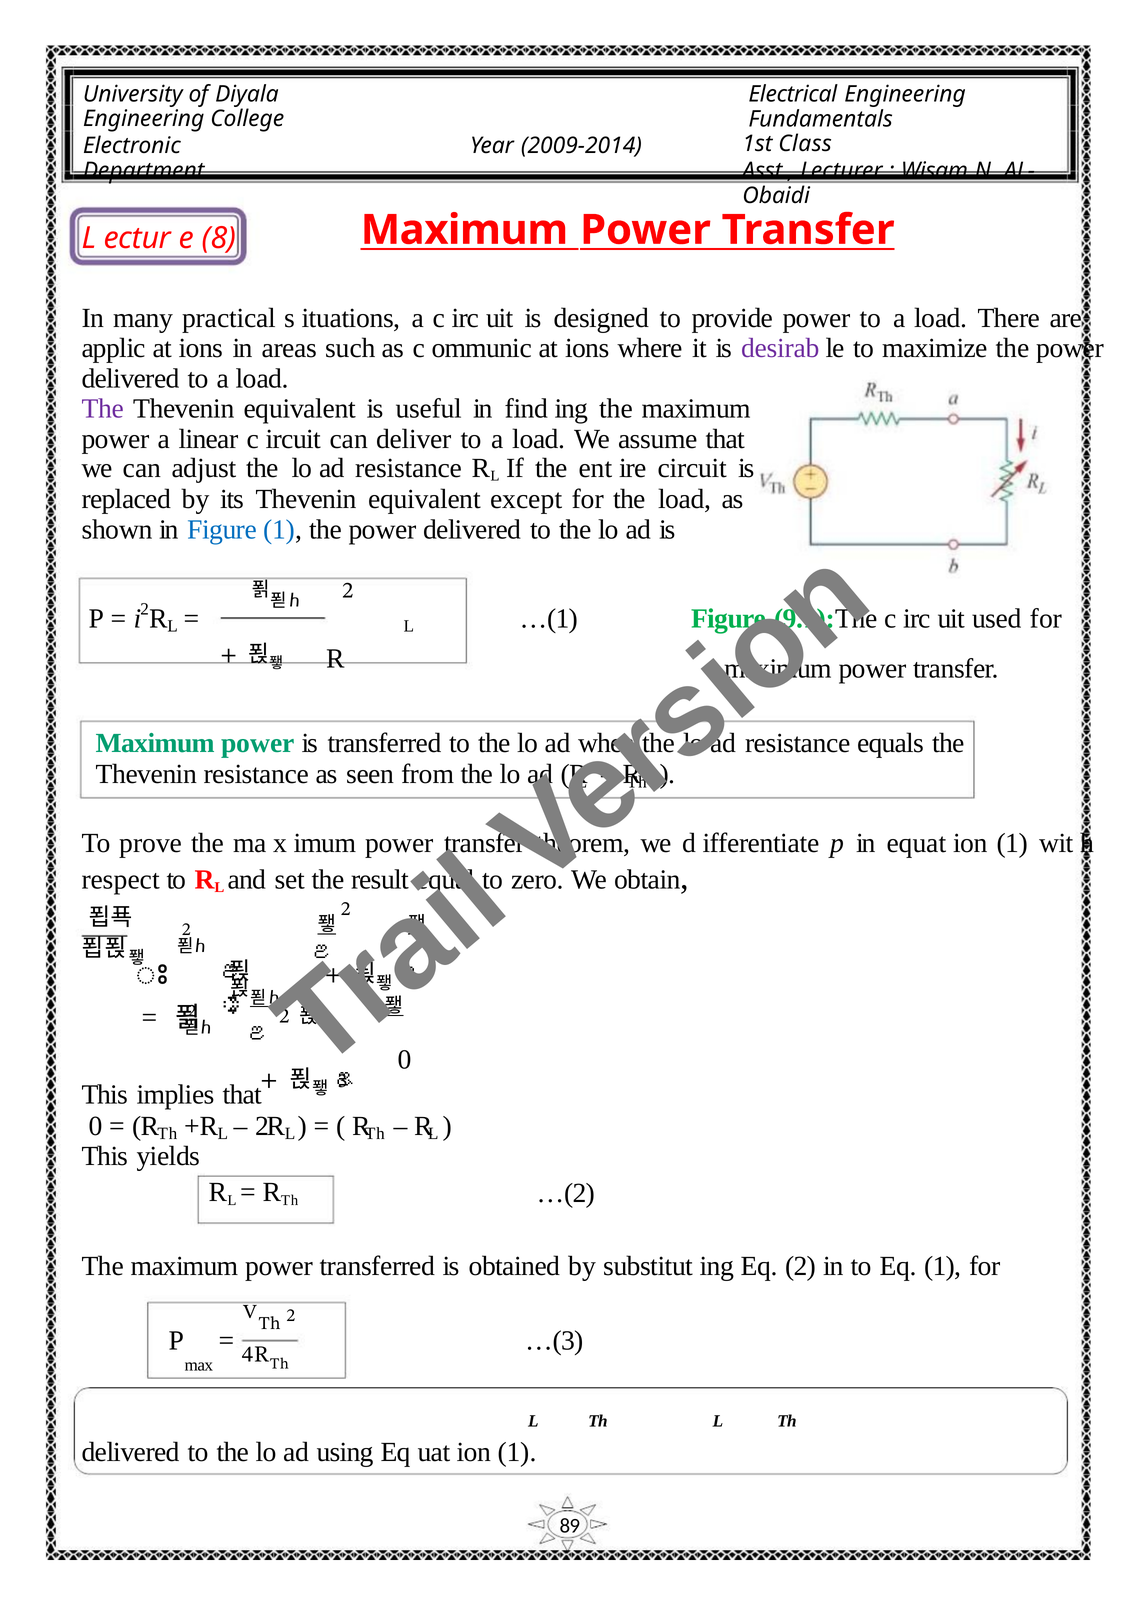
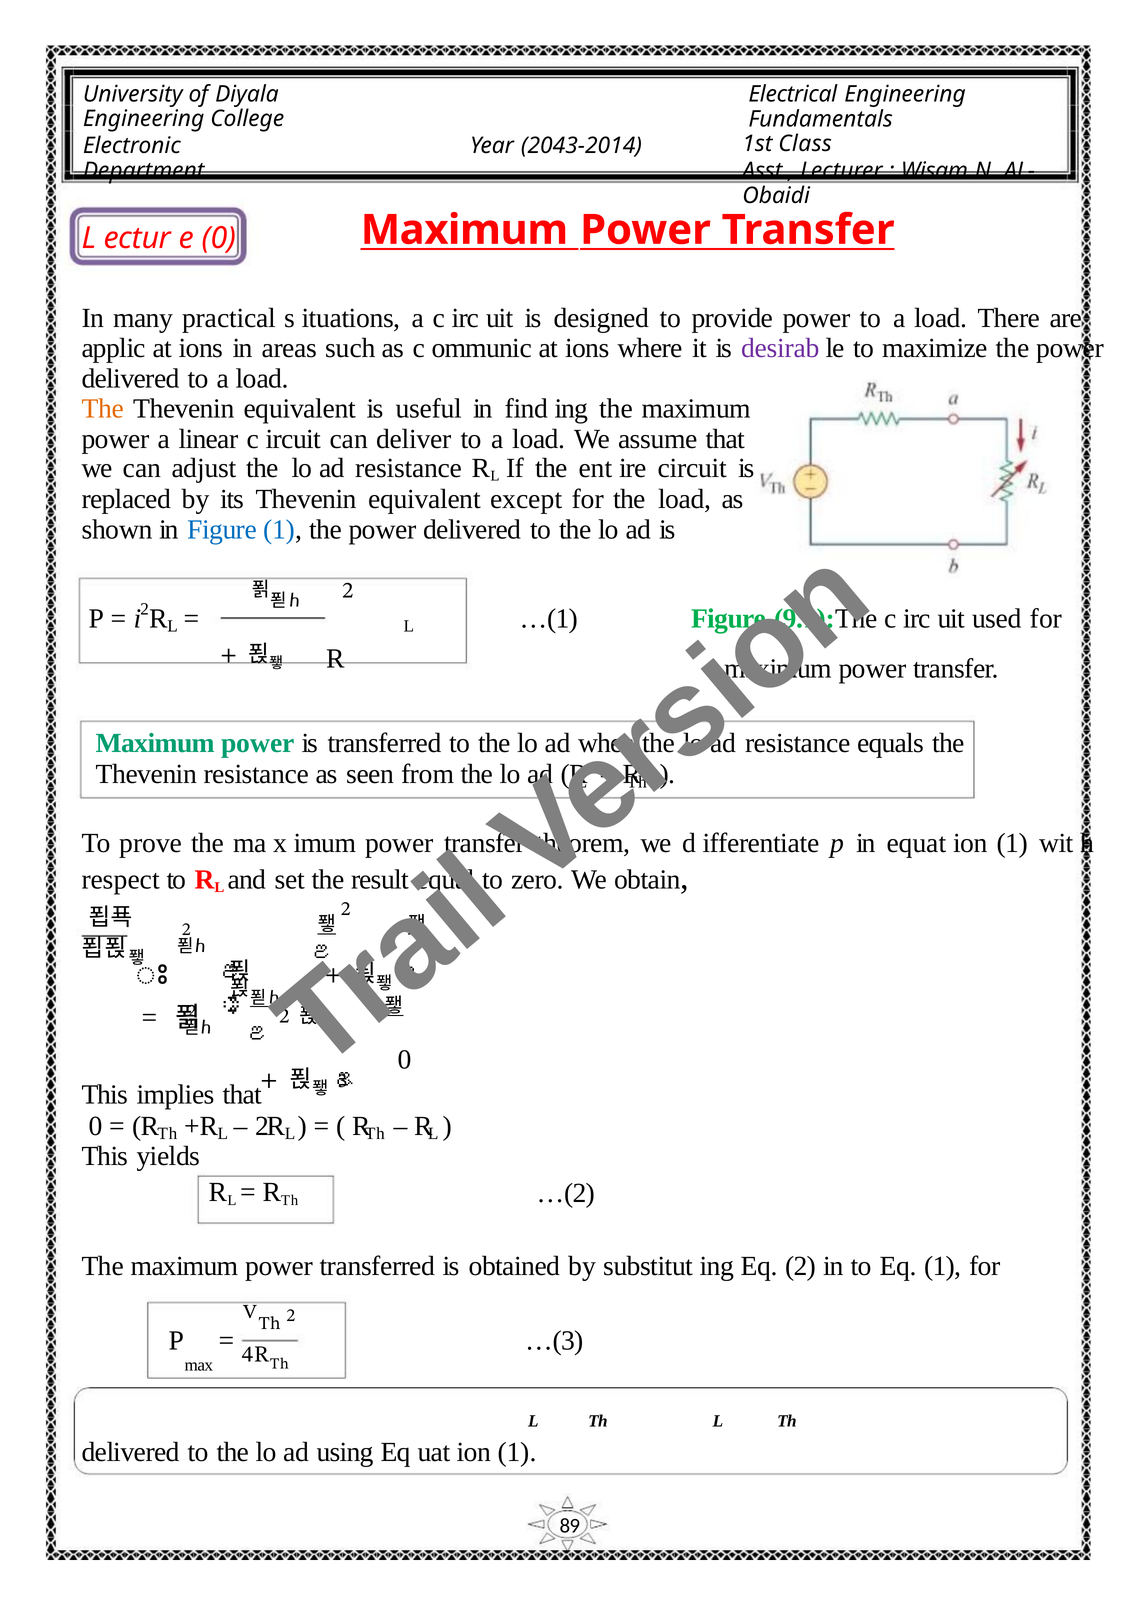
2009-2014: 2009-2014 -> 2043-2014 (581, 146)
e 8: 8 -> 0 (219, 238)
The colour: purple -> orange (103, 409)
